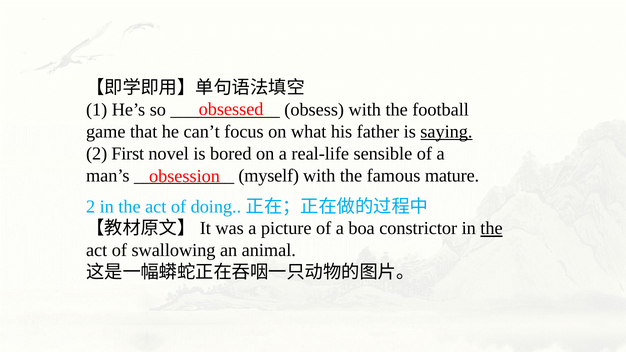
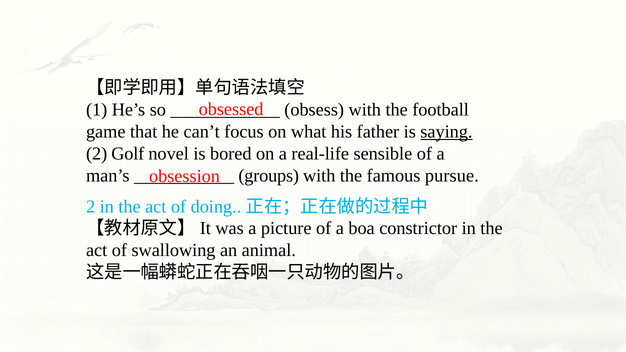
First: First -> Golf (128, 154)
myself: myself -> groups (269, 176)
mature: mature -> pursue (452, 176)
the underline: present -> none (491, 228)
